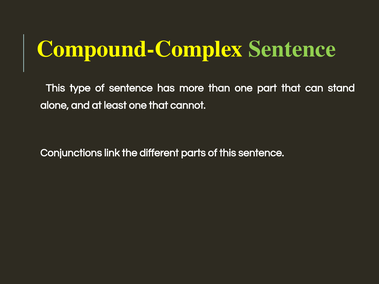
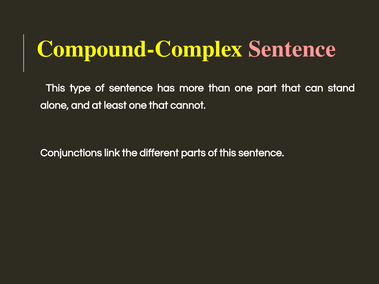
Sentence colour: light green -> pink (292, 49)
